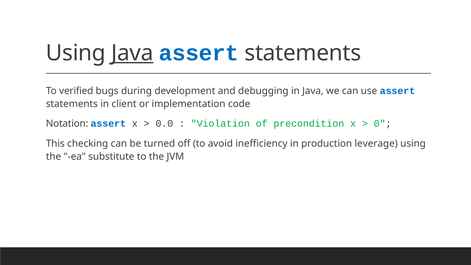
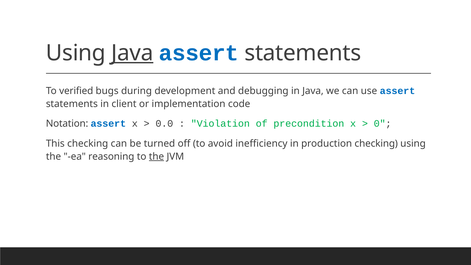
production leverage: leverage -> checking (376, 144)
substitute: substitute -> reasoning (111, 156)
the underline: none -> present (156, 156)
